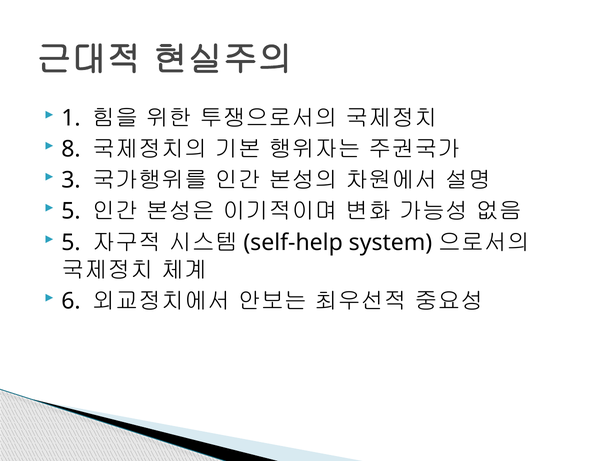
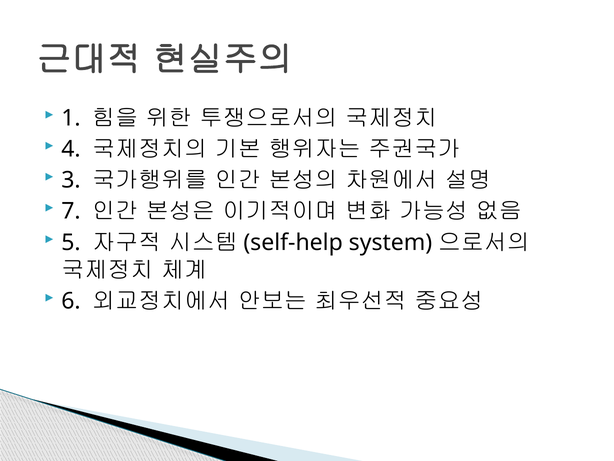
8: 8 -> 4 (71, 149)
5: 5 -> 7 (71, 211)
